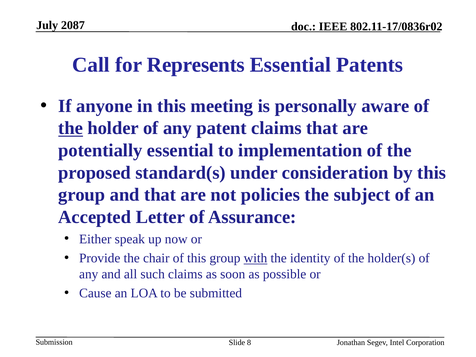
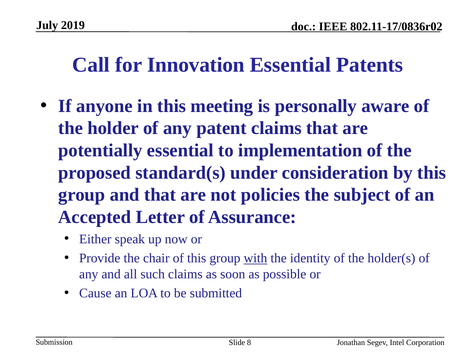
2087: 2087 -> 2019 (73, 25)
Represents: Represents -> Innovation (196, 65)
the underline: present -> none (71, 128)
